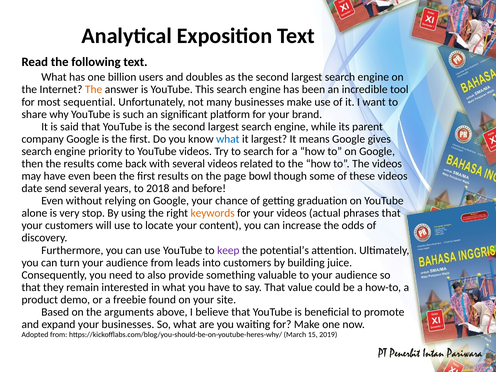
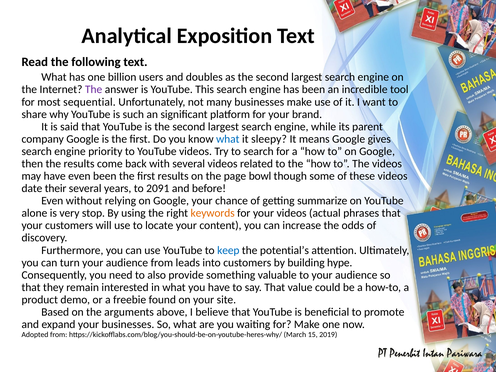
The colour: orange -> purple (94, 90)
it largest: largest -> sleepy (269, 139)
send: send -> their (56, 188)
2018: 2018 -> 2091 (158, 188)
graduation: graduation -> summarize (322, 201)
keep colour: purple -> blue (228, 250)
juice: juice -> hype (340, 263)
